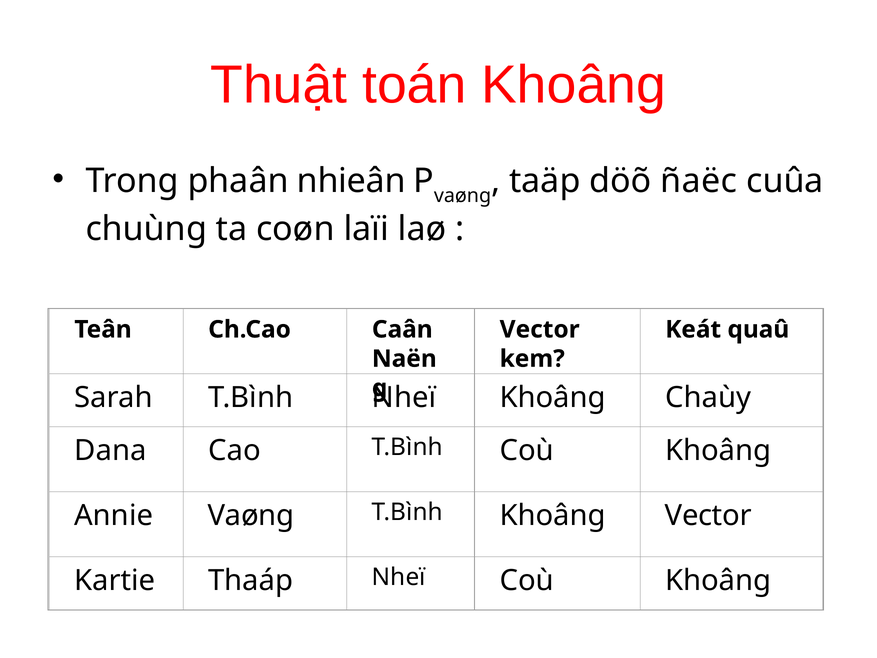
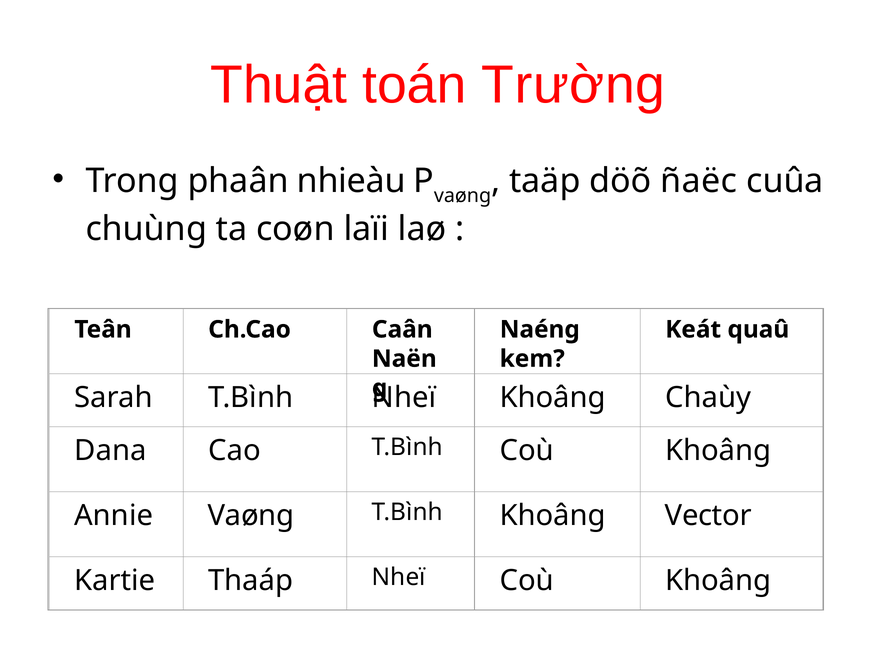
toán Khoâng: Khoâng -> Trường (573, 85)
nhieân: nhieân -> nhieàu (351, 181)
Vector: Vector -> Naéng (540, 329)
